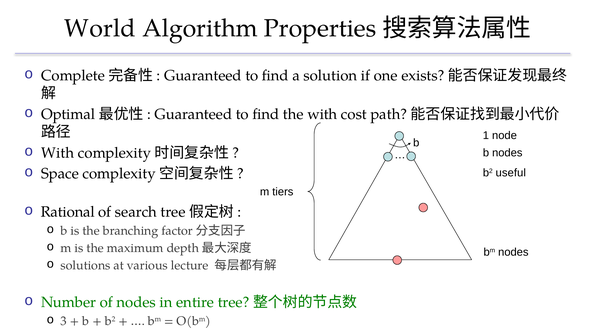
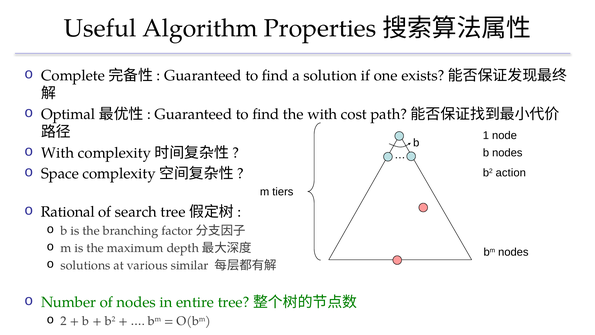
World: World -> Useful (100, 28)
useful: useful -> action (511, 173)
lecture: lecture -> similar (190, 265)
3: 3 -> 2 (64, 321)
